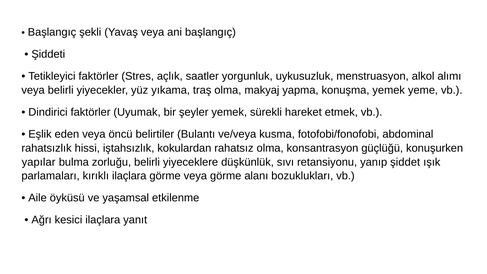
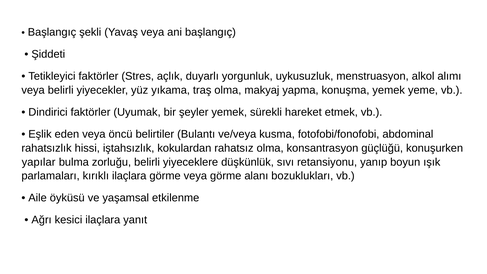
saatler: saatler -> duyarlı (202, 76)
şiddet: şiddet -> boyun (405, 162)
